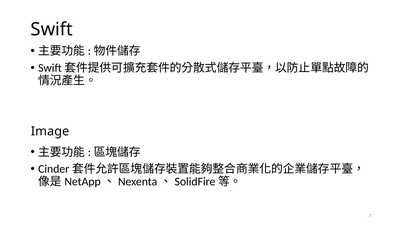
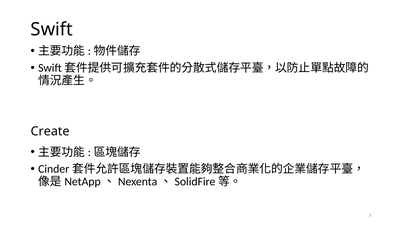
Image: Image -> Create (50, 131)
